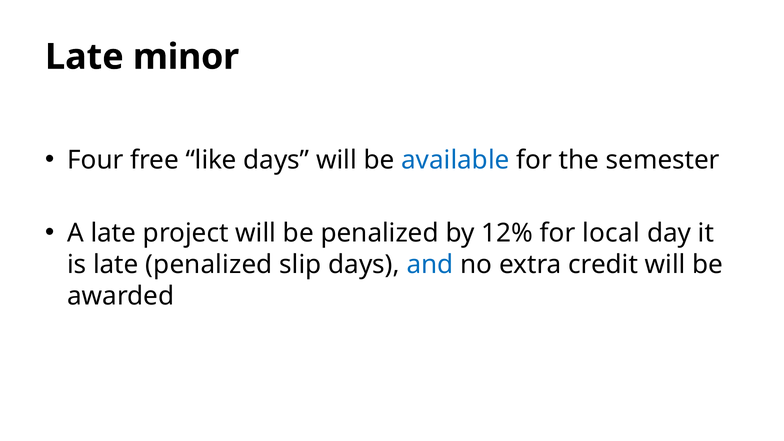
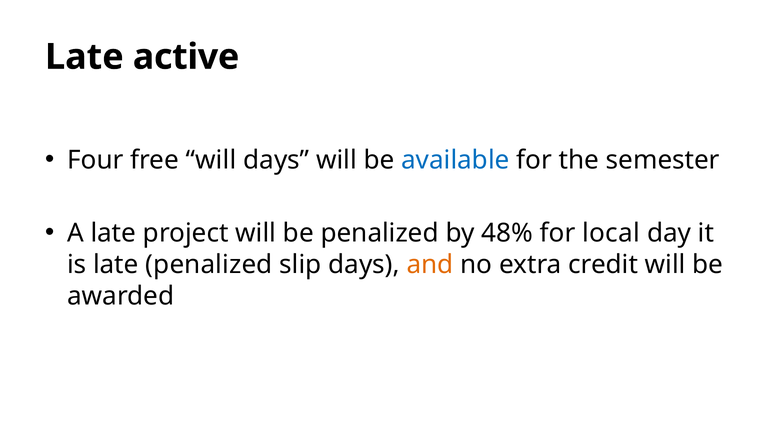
minor: minor -> active (186, 57)
free like: like -> will (211, 160)
12%: 12% -> 48% (507, 233)
and colour: blue -> orange (430, 265)
